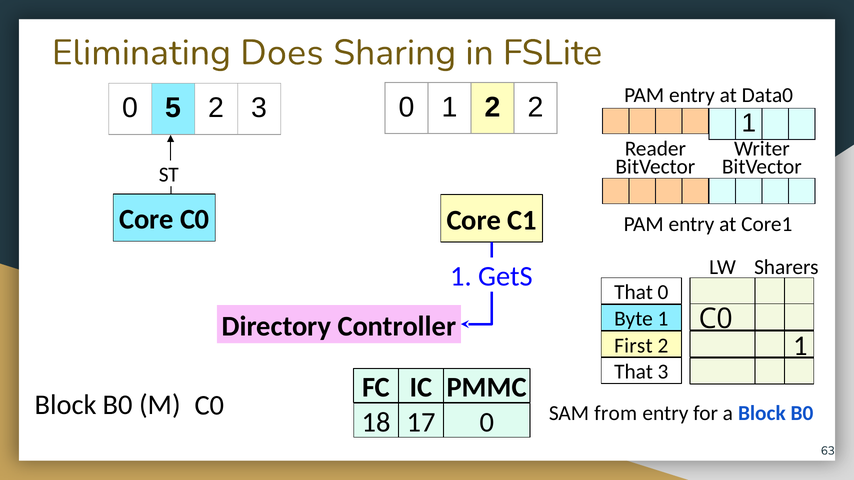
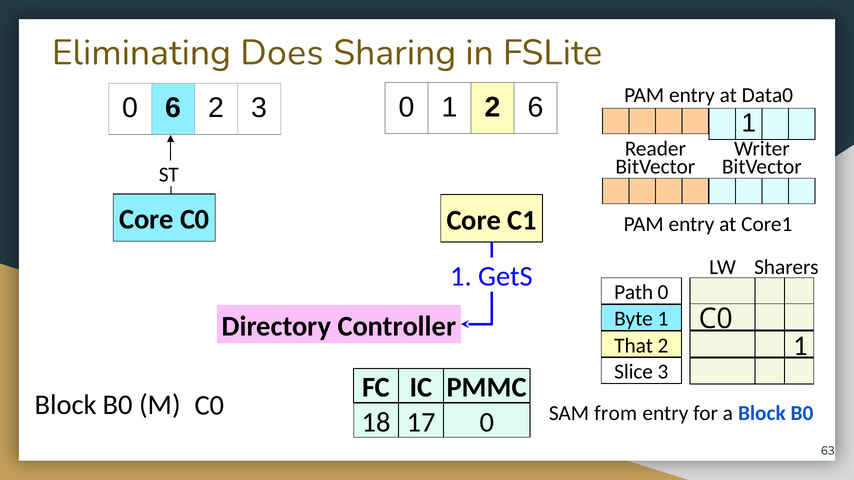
2 2: 2 -> 6 (536, 107)
0 5: 5 -> 6 (173, 108)
That: That -> Path (634, 292)
First: First -> That (634, 346)
That: That -> Slice (634, 372)
